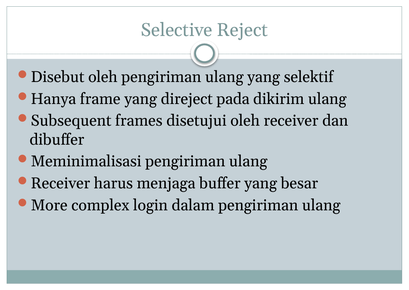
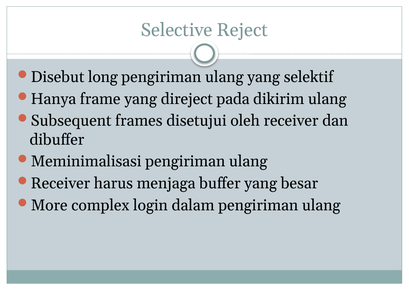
Disebut oleh: oleh -> long (103, 77)
